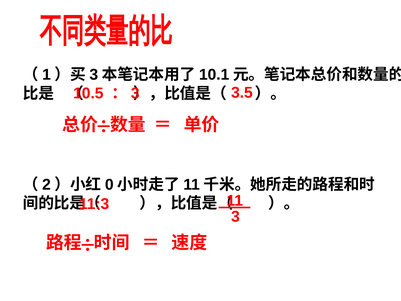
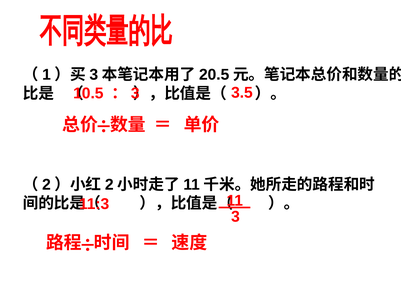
10.1: 10.1 -> 20.5 (214, 75)
0: 0 -> 2 (109, 185)
